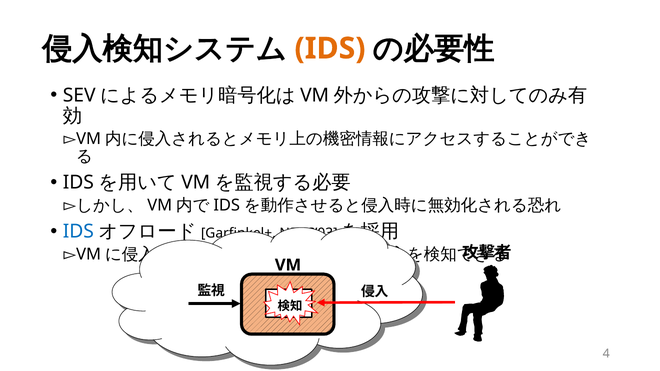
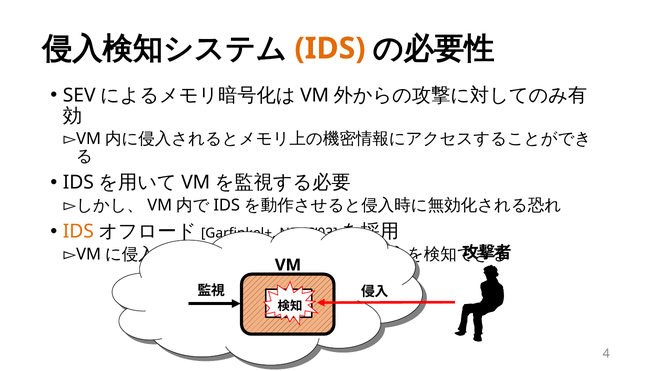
IDS colour: blue -> orange (78, 232)
